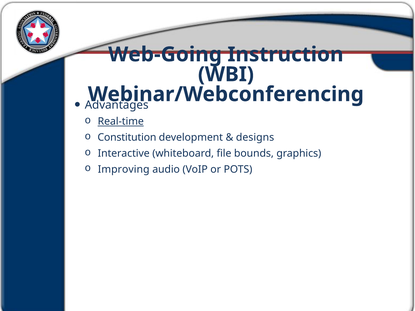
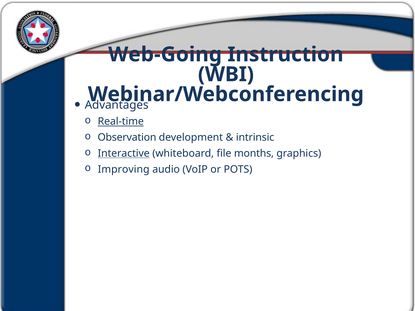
Constitution: Constitution -> Observation (127, 138)
designs: designs -> intrinsic (255, 138)
Interactive underline: none -> present (124, 153)
bounds: bounds -> months (254, 153)
